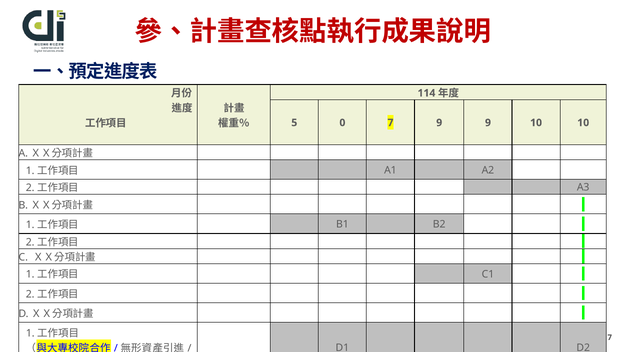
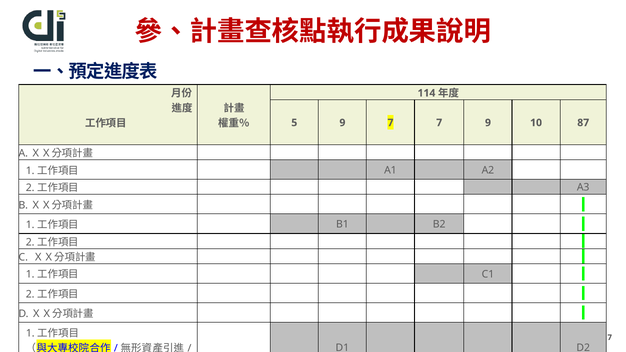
5 0: 0 -> 9 (342, 123)
7 9: 9 -> 7 (439, 123)
10 10: 10 -> 87 (583, 123)
